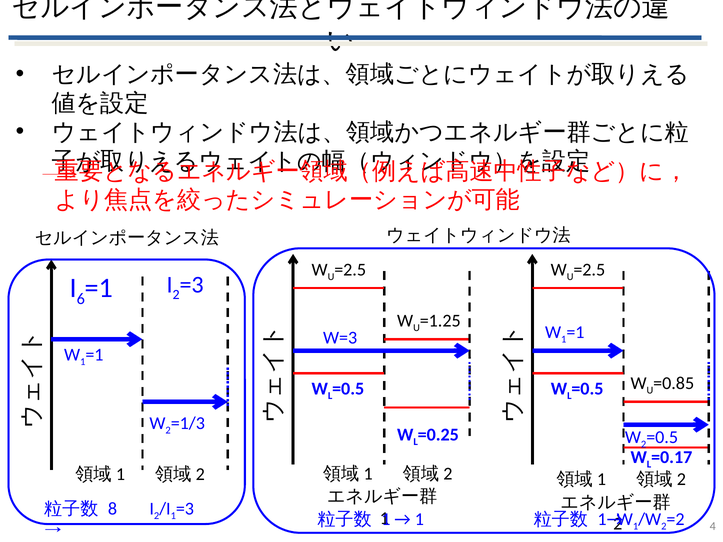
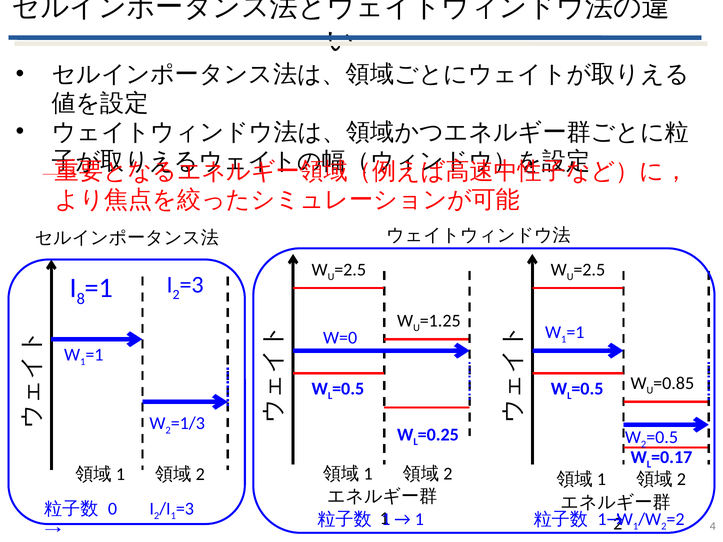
6: 6 -> 8 (81, 299)
W=3: W=3 -> W=0 (340, 338)
8: 8 -> 0 (113, 509)
